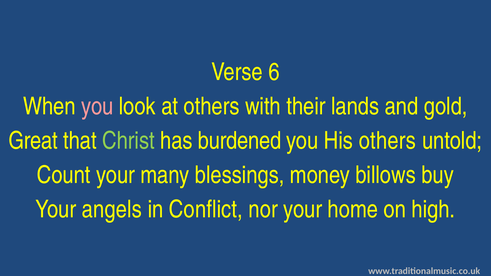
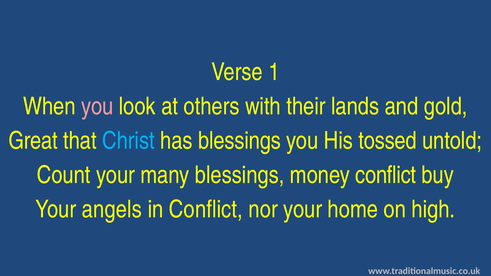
6: 6 -> 1 (274, 72)
Christ colour: light green -> light blue (128, 141)
has burdened: burdened -> blessings (240, 141)
His others: others -> tossed (388, 141)
money billows: billows -> conflict (386, 175)
